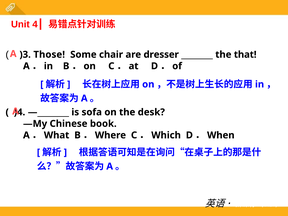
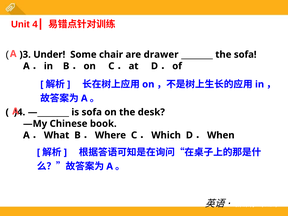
Those: Those -> Under (49, 55)
dresser: dresser -> drawer (161, 55)
the that: that -> sofa (245, 55)
